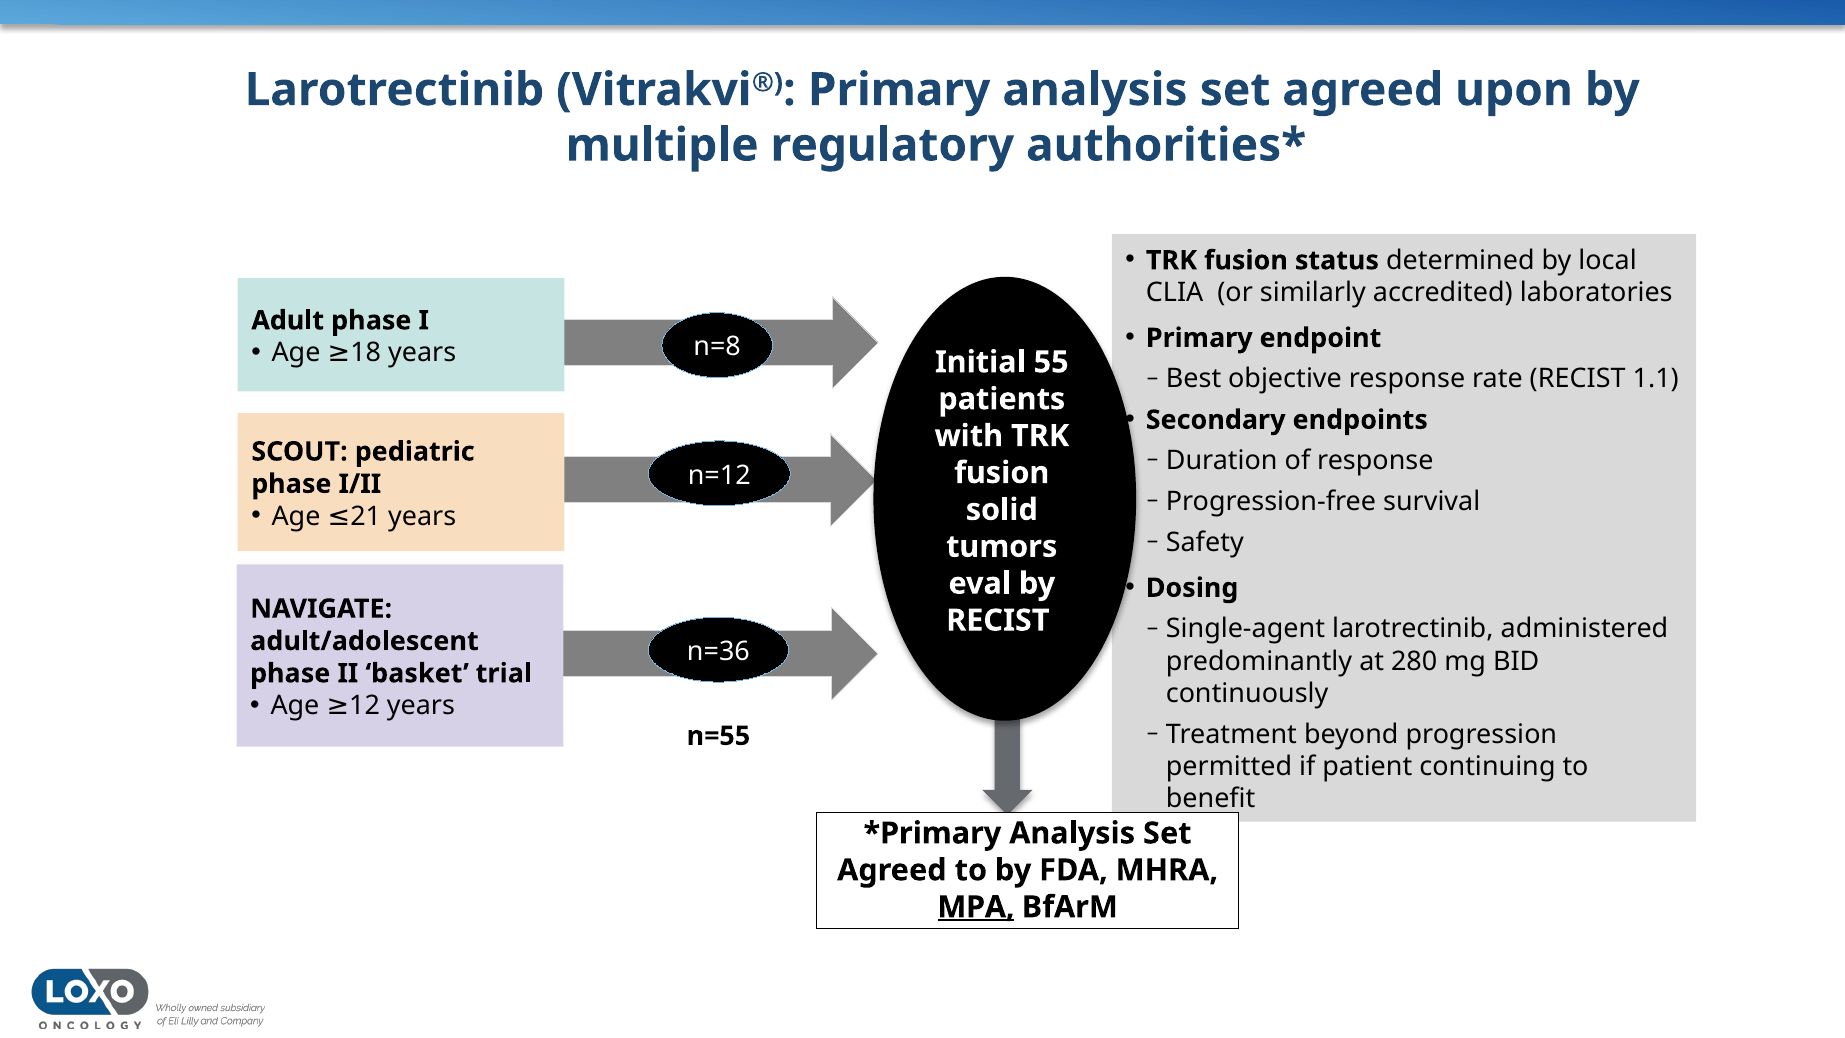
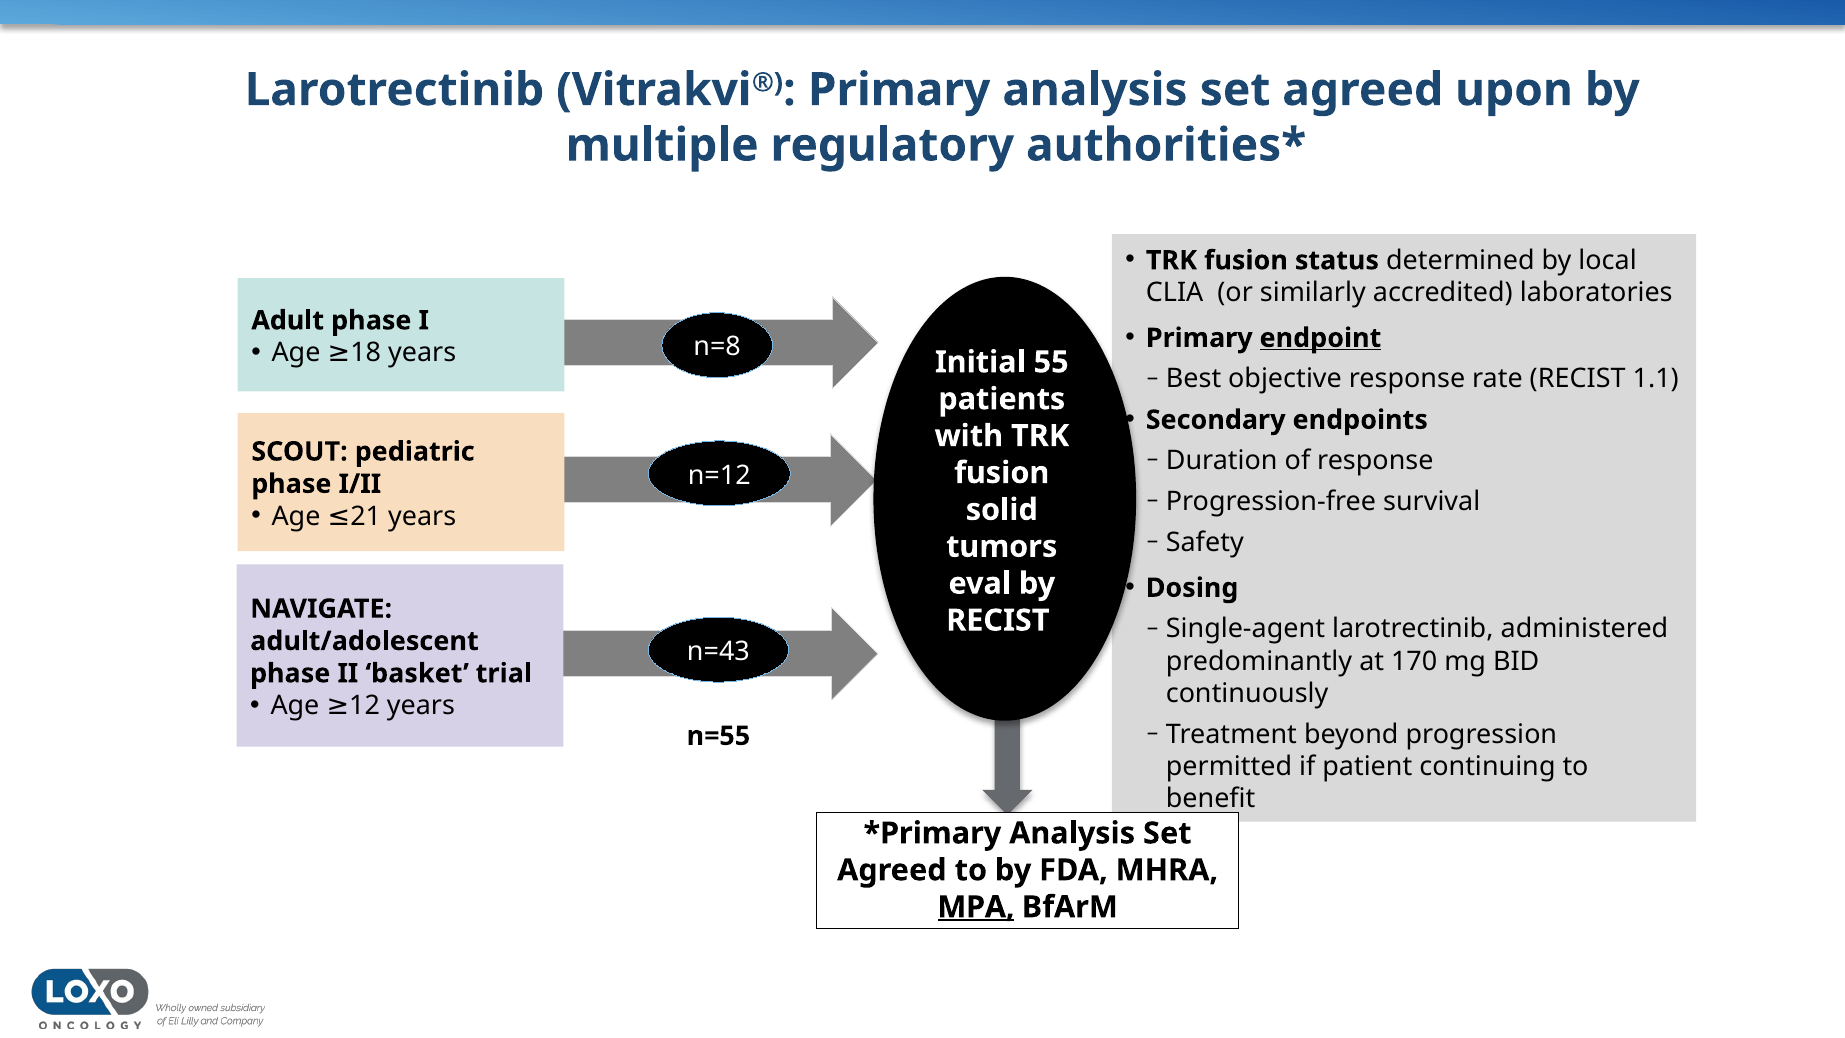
endpoint underline: none -> present (1320, 338)
n=36: n=36 -> n=43 (718, 651)
280: 280 -> 170 (1414, 661)
